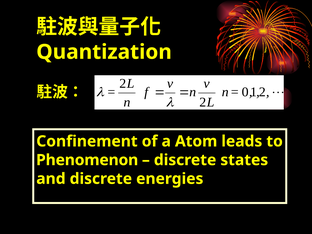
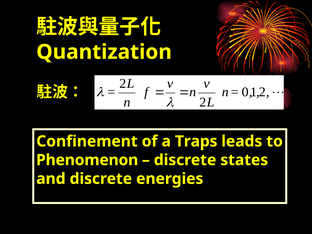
Atom: Atom -> Traps (196, 141)
